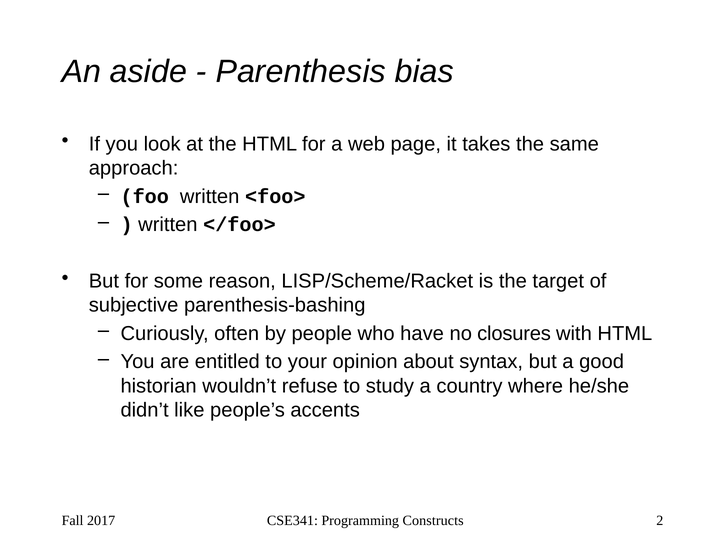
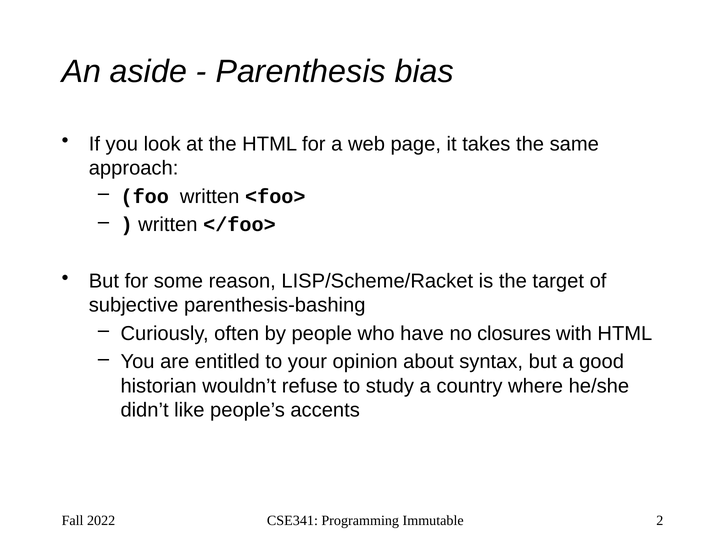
2017: 2017 -> 2022 (101, 521)
Constructs: Constructs -> Immutable (433, 521)
